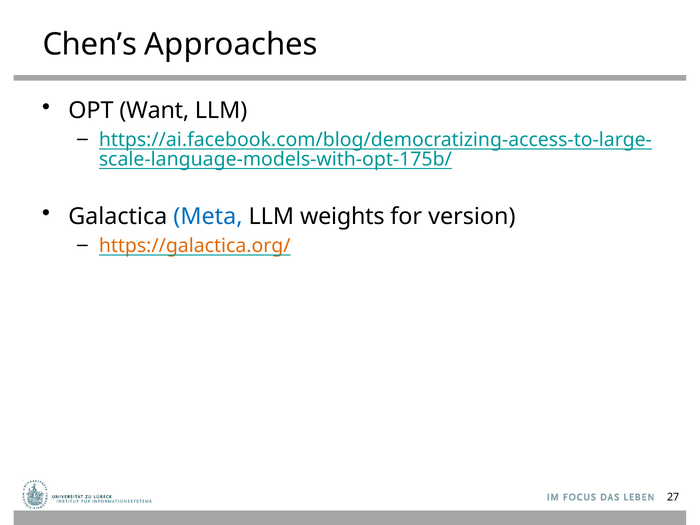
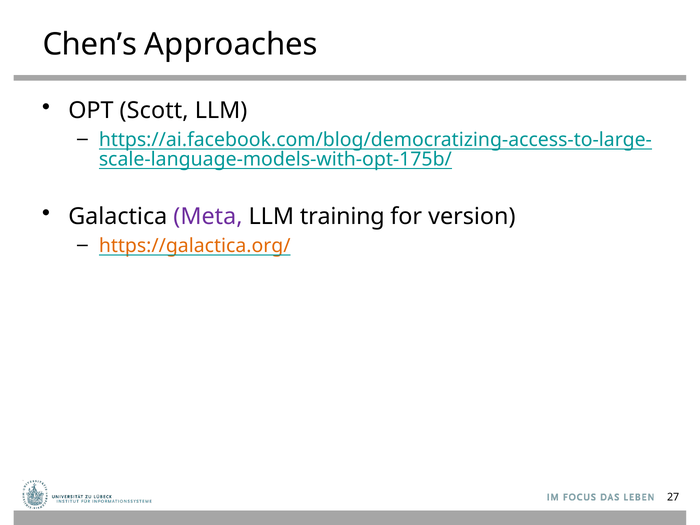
Want: Want -> Scott (154, 111)
Meta colour: blue -> purple (208, 217)
weights: weights -> training (342, 217)
